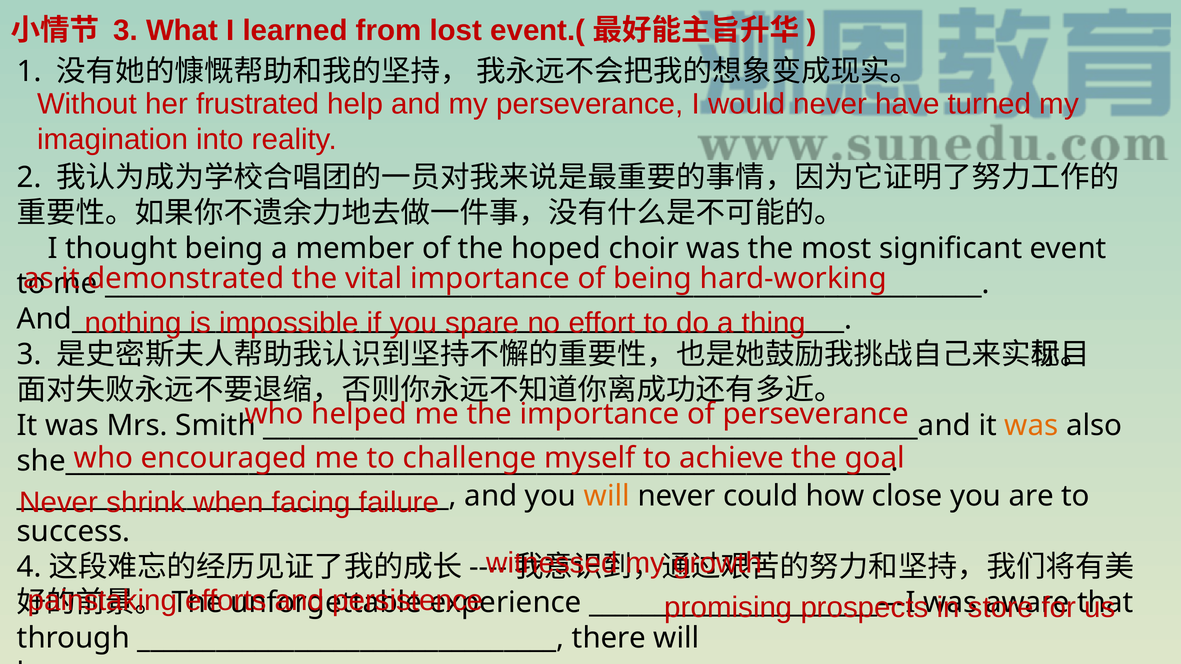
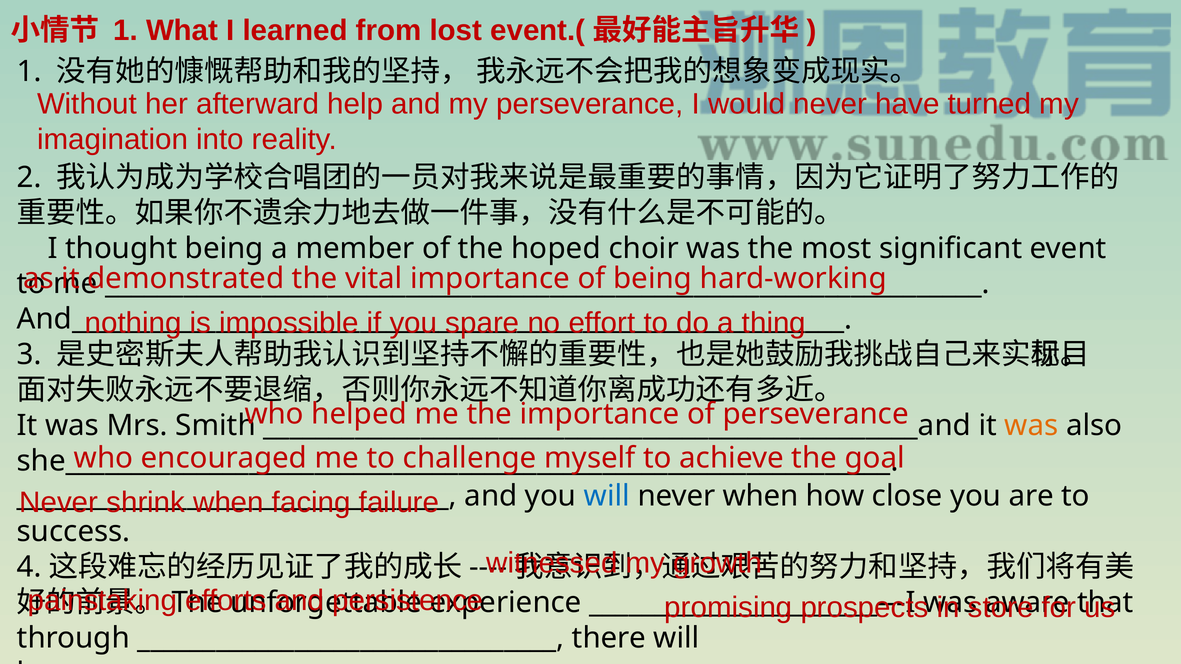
3: 3 -> 1 (126, 30)
frustrated: frustrated -> afterward (258, 104)
will colour: orange -> blue (607, 496)
never could: could -> when (761, 496)
